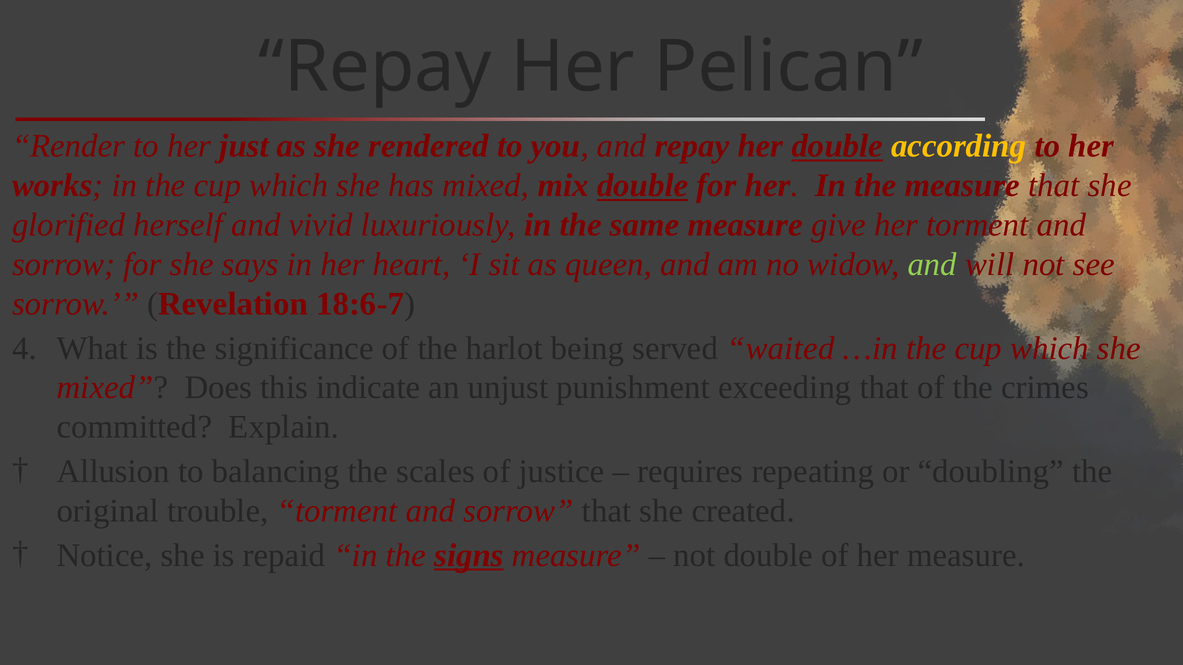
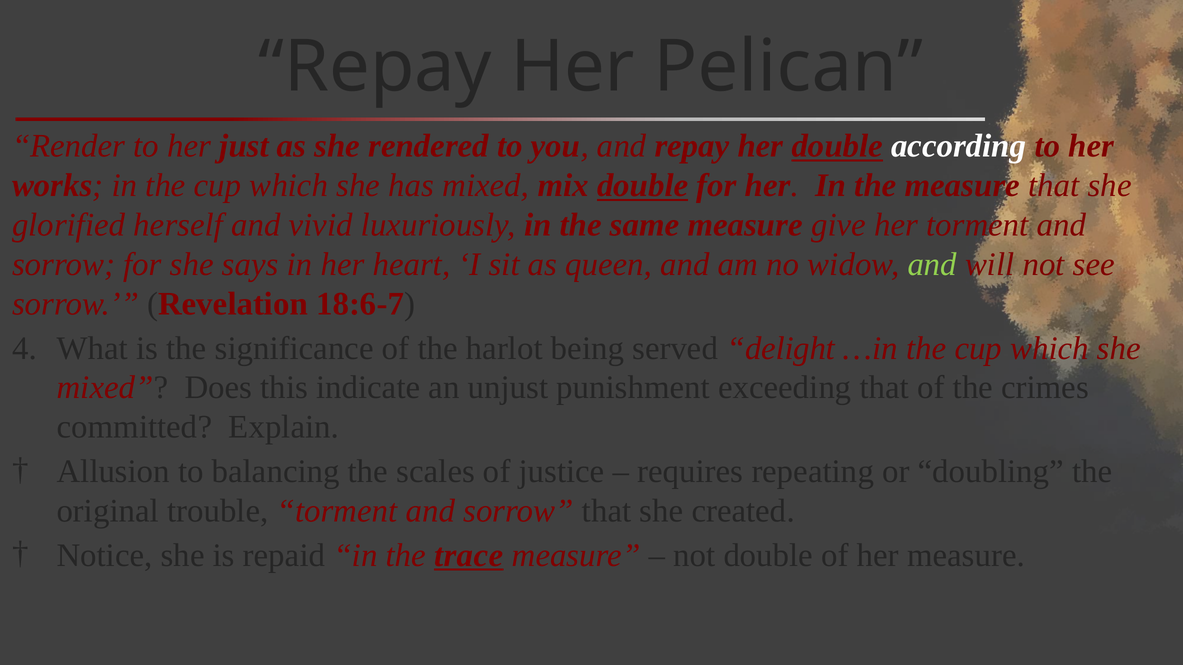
according colour: yellow -> white (959, 146)
waited: waited -> delight (781, 348)
signs: signs -> trace (469, 556)
